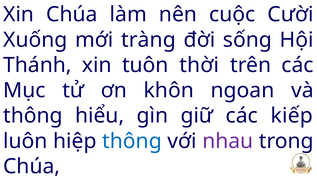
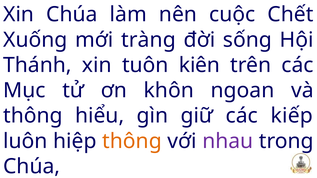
Cười: Cười -> Chết (290, 15)
thời: thời -> kiên (199, 65)
thông colour: blue -> orange (132, 141)
